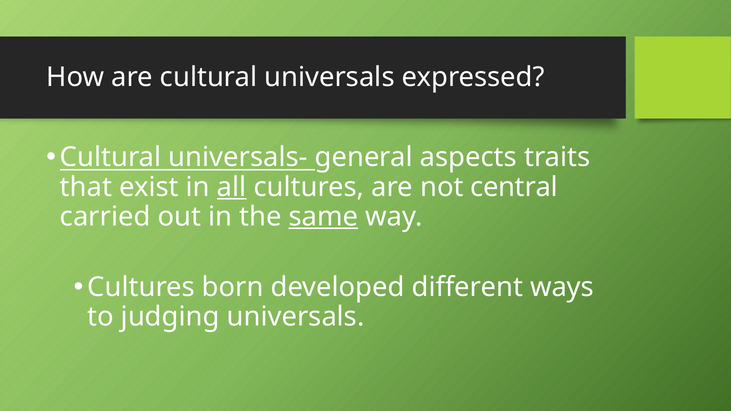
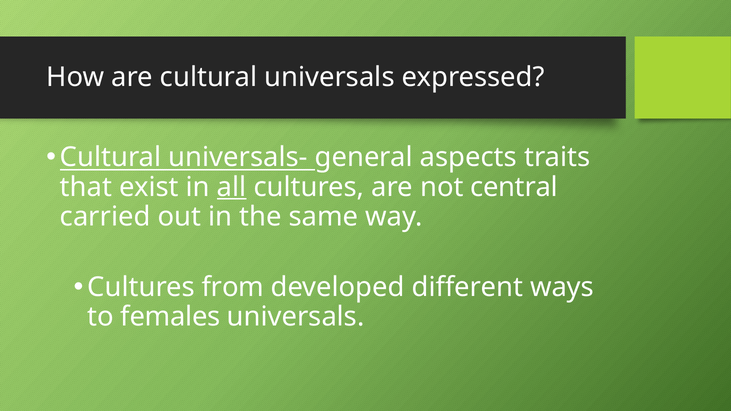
same underline: present -> none (323, 217)
born: born -> from (233, 287)
judging: judging -> females (170, 317)
